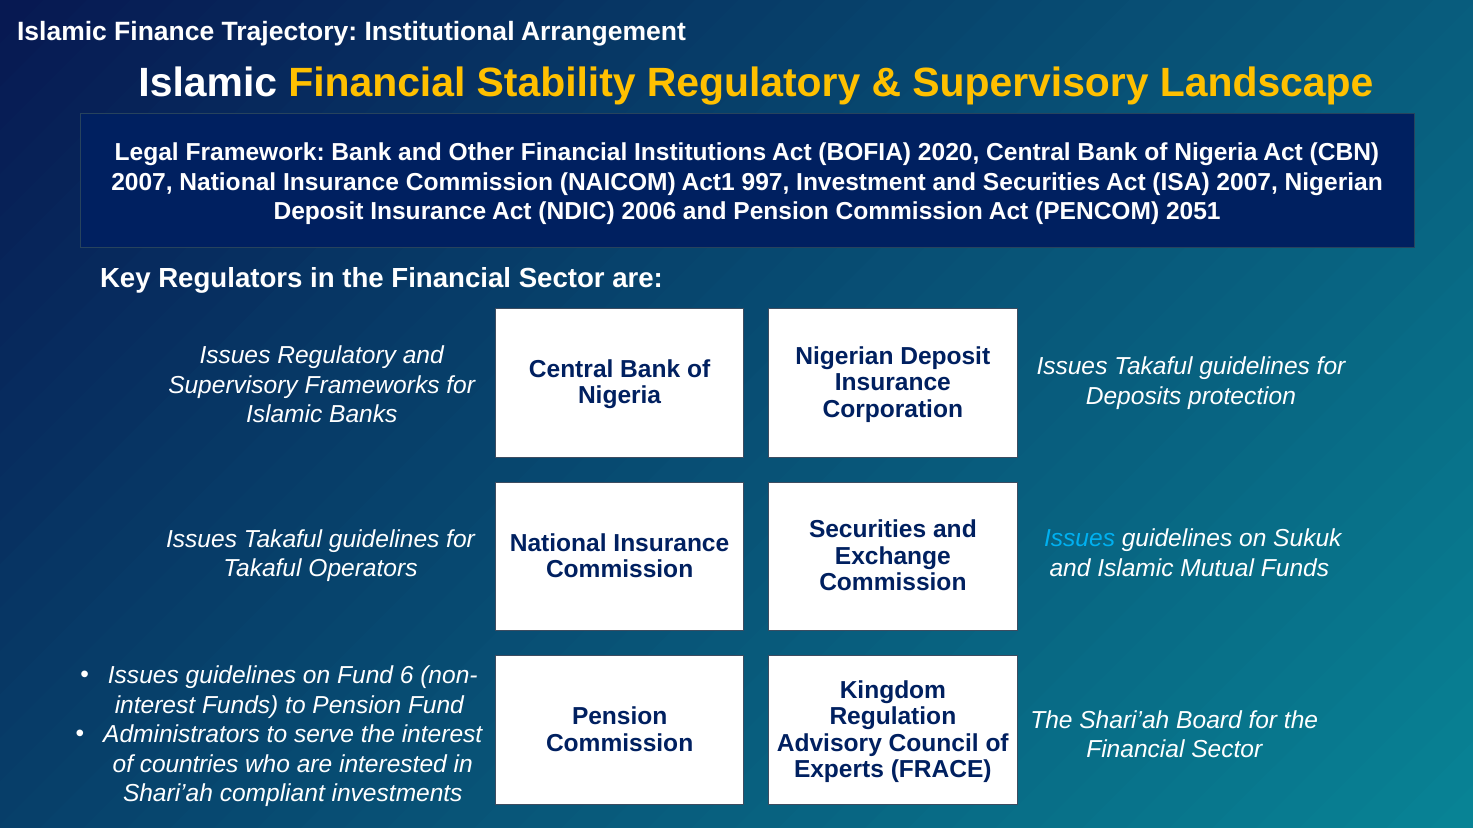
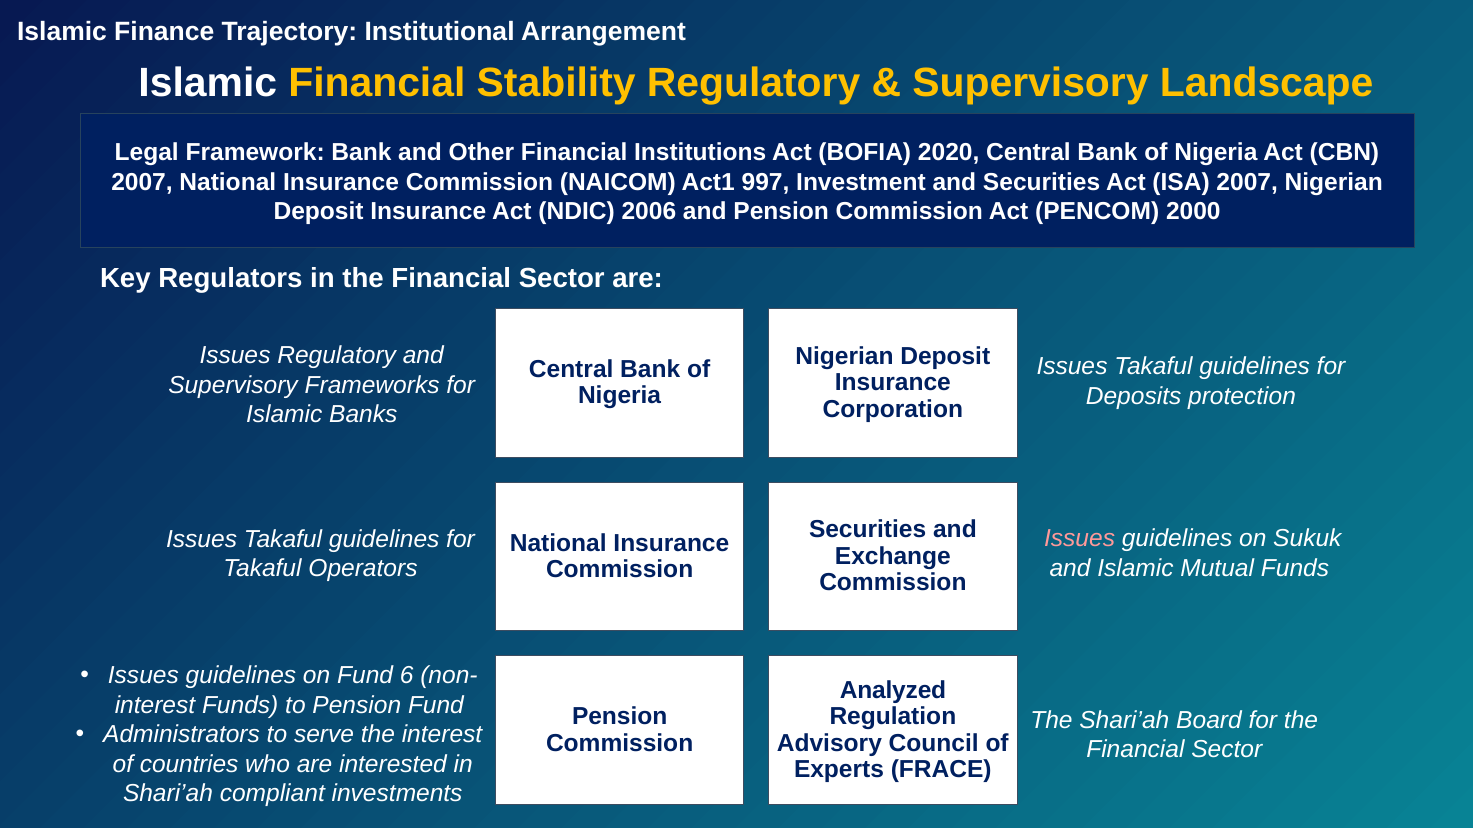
2051: 2051 -> 2000 (1193, 212)
Issues colour: light blue -> pink (1080, 539)
Kingdom: Kingdom -> Analyzed (893, 691)
